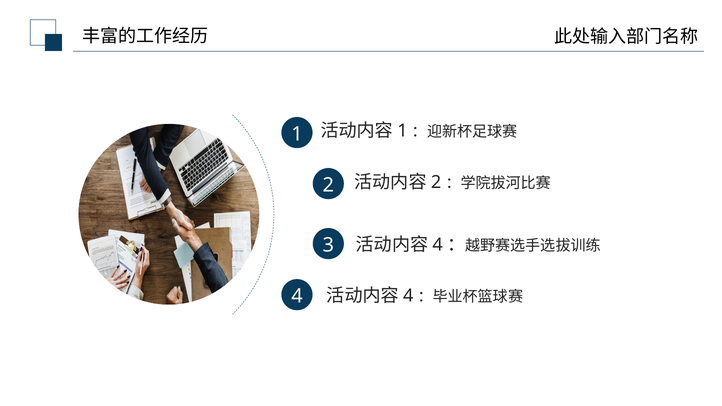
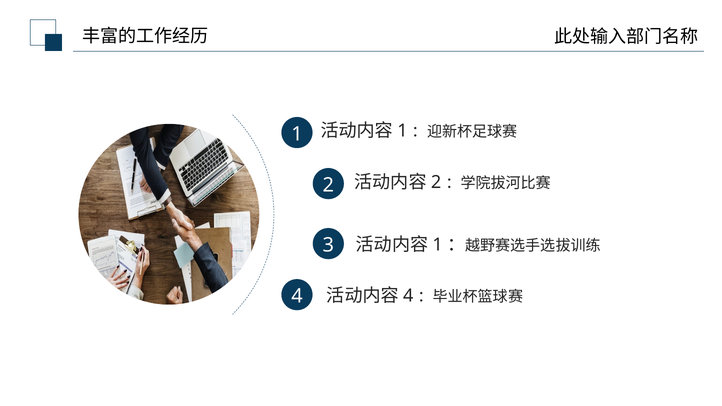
4: 4 -> 1 (438, 245)
